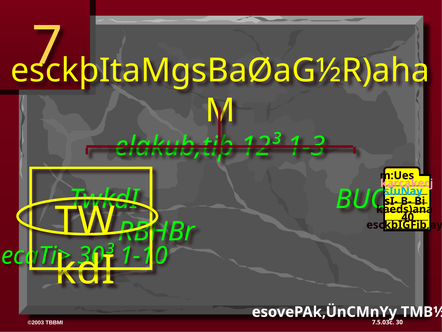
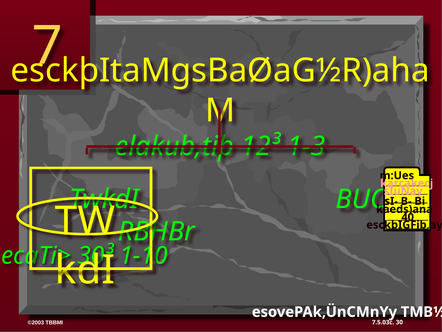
sIuNay colour: light blue -> pink (403, 191)
